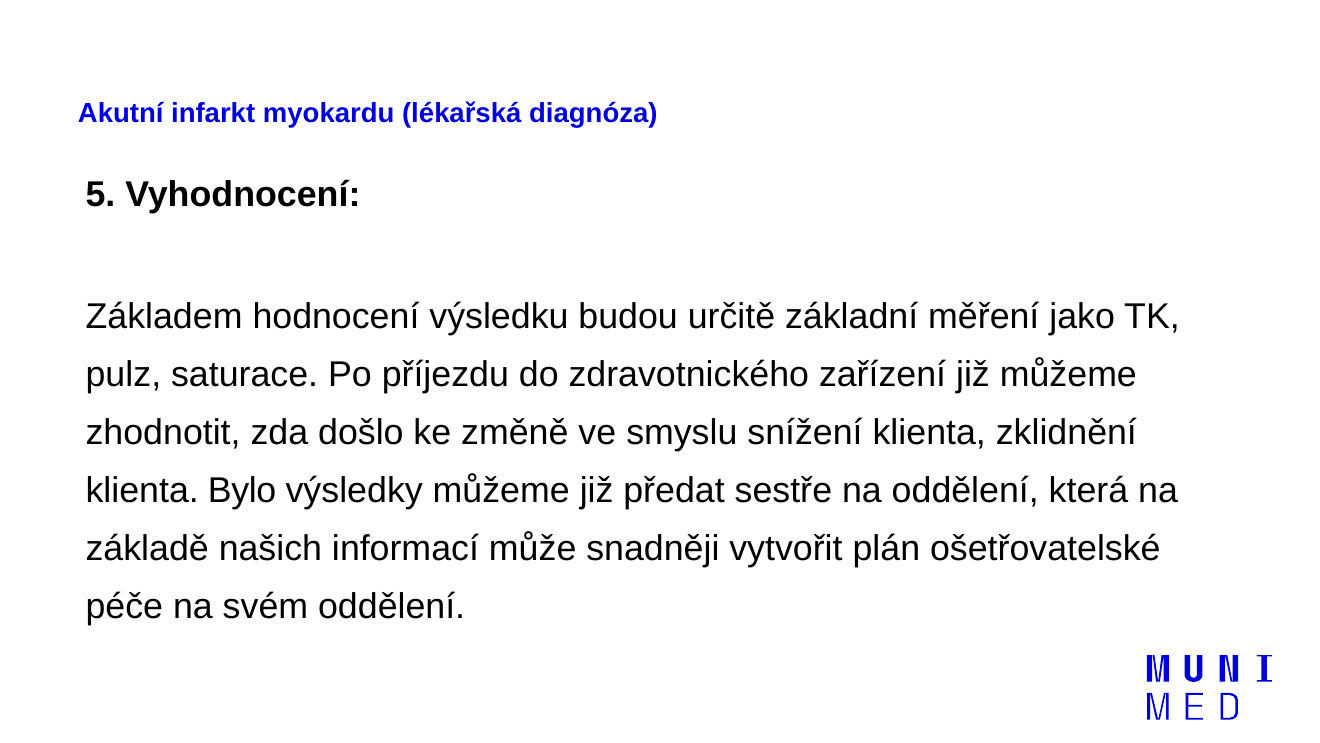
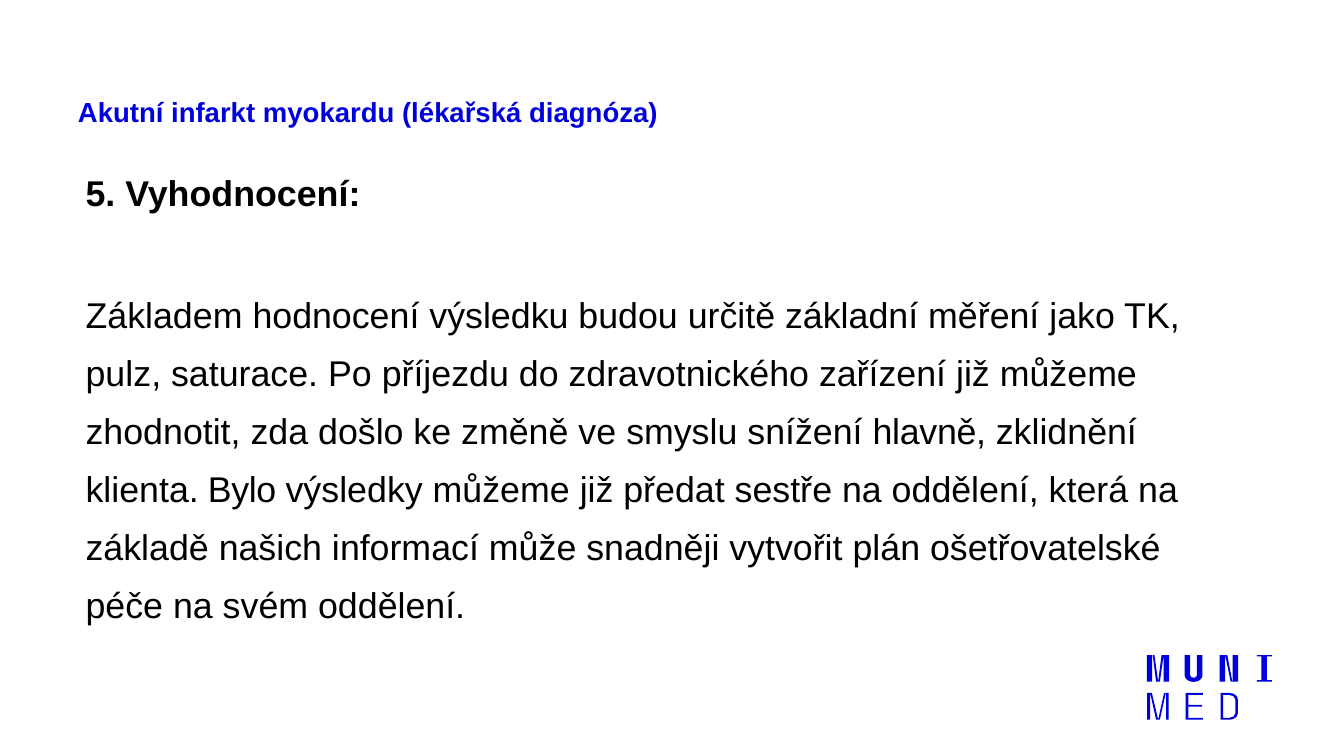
snížení klienta: klienta -> hlavně (929, 432)
